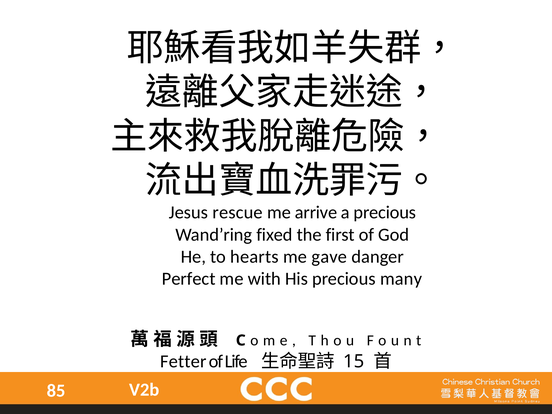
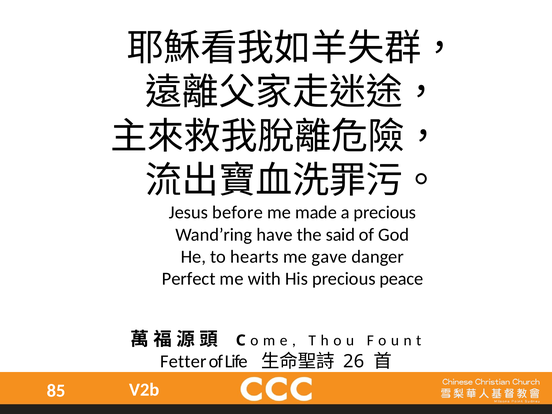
rescue: rescue -> before (238, 213)
arrive: arrive -> made (316, 213)
fixed: fixed -> have (274, 235)
first: first -> said (340, 235)
many: many -> peace (401, 279)
15: 15 -> 26 (354, 361)
